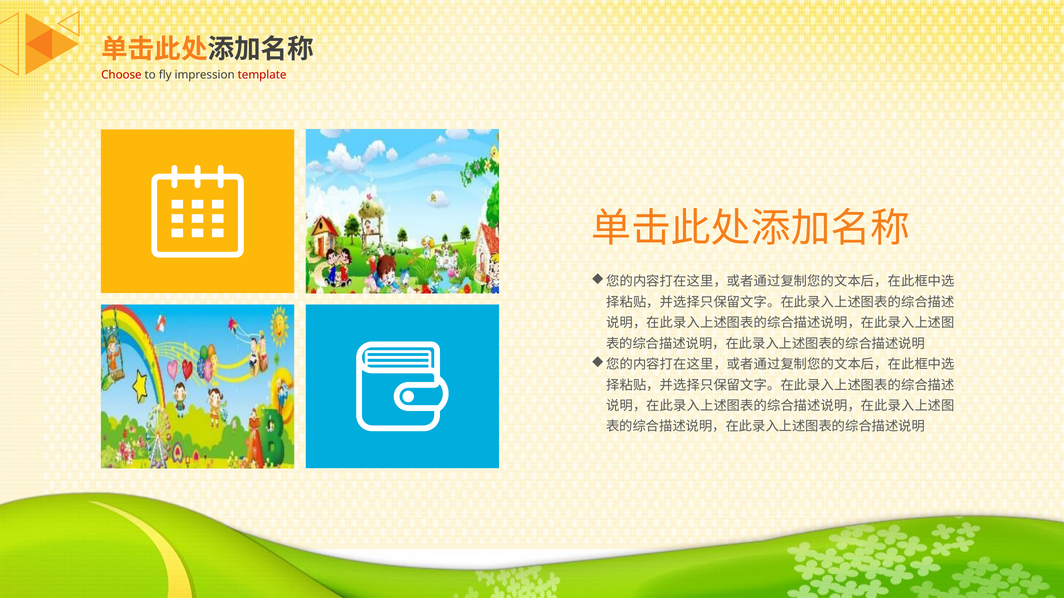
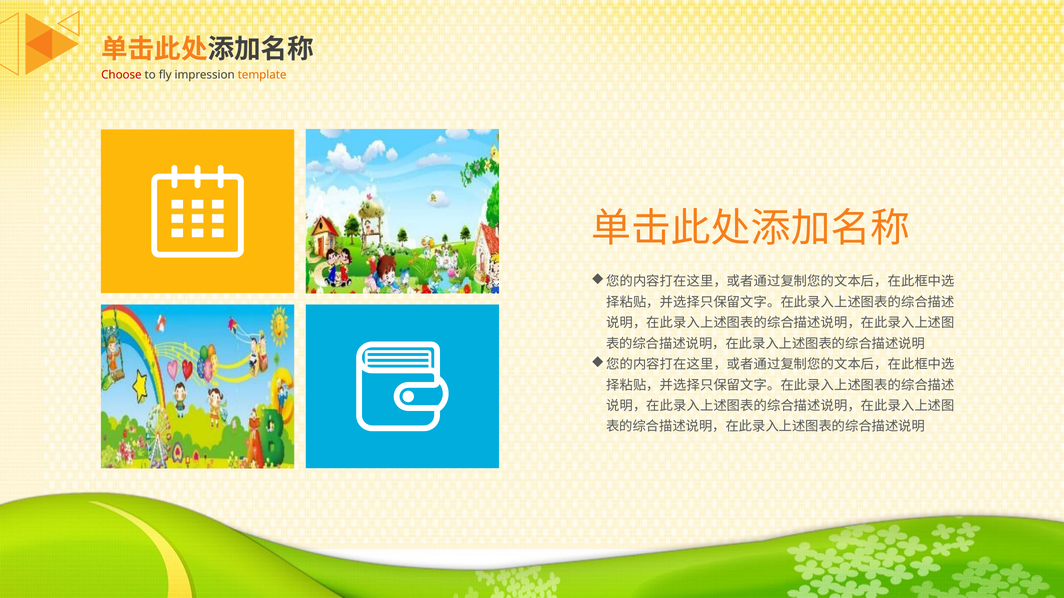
template colour: red -> orange (262, 75)
